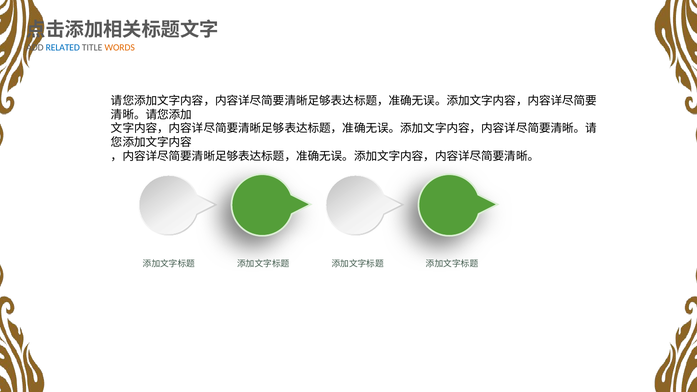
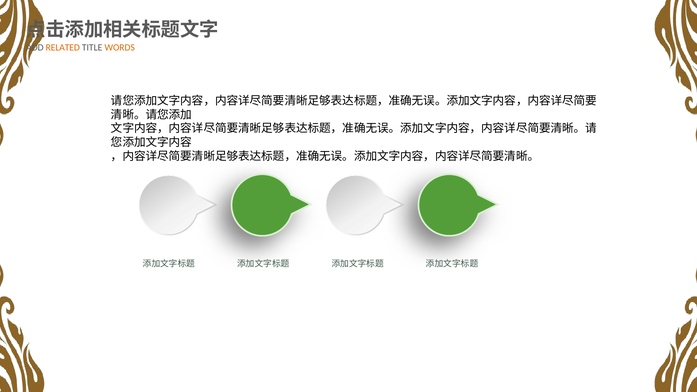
RELATED colour: blue -> orange (63, 48)
